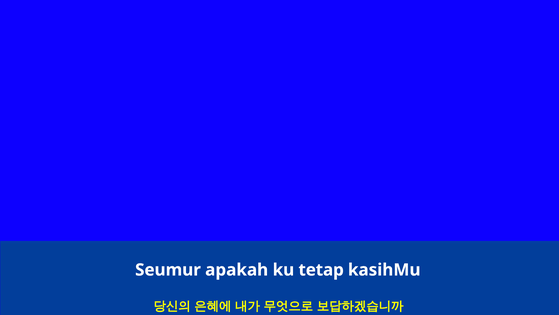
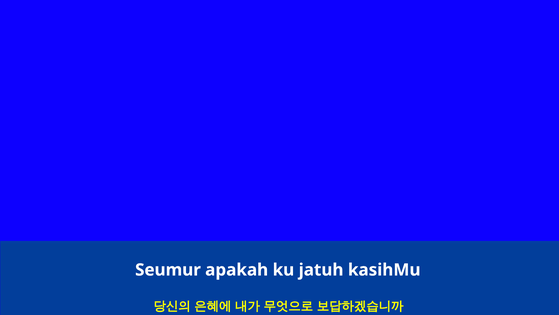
tetap: tetap -> jatuh (321, 269)
